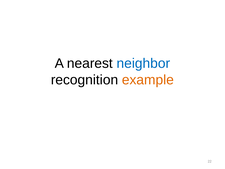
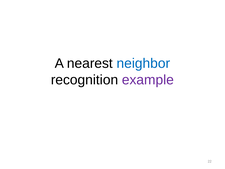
example colour: orange -> purple (148, 80)
